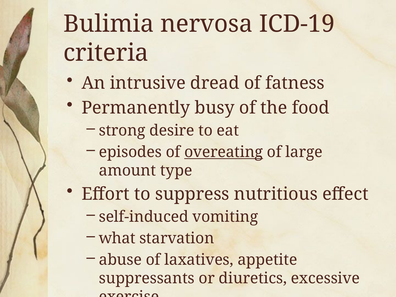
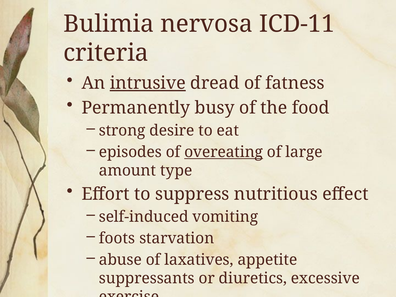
ICD-19: ICD-19 -> ICD-11 (297, 24)
intrusive underline: none -> present (148, 83)
what: what -> foots (117, 238)
